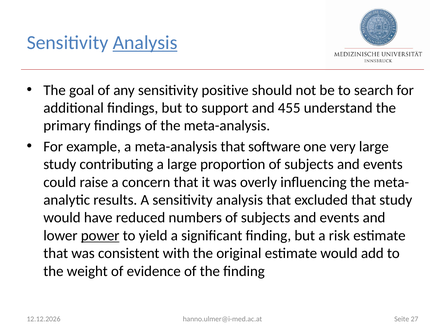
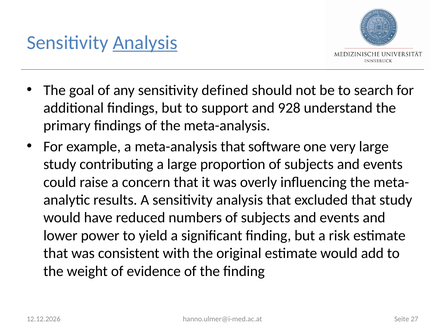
positive: positive -> defined (225, 90)
455: 455 -> 928 (289, 108)
power underline: present -> none (100, 235)
